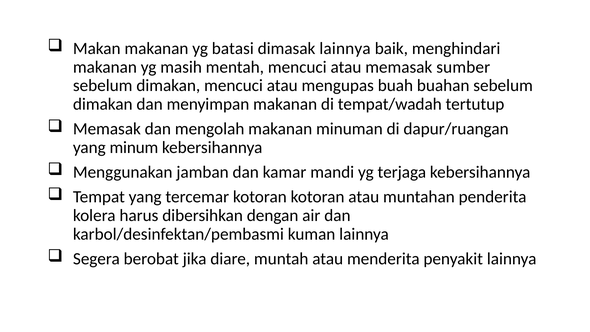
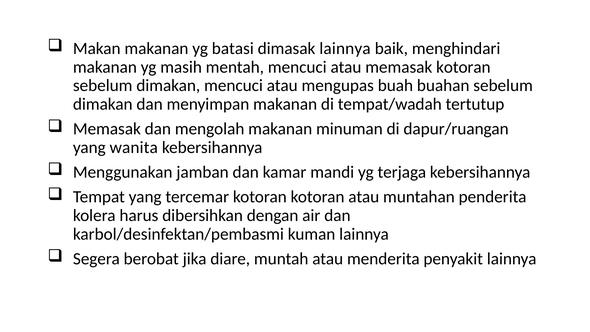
memasak sumber: sumber -> kotoran (463, 67)
minum: minum -> wanita (134, 147)
